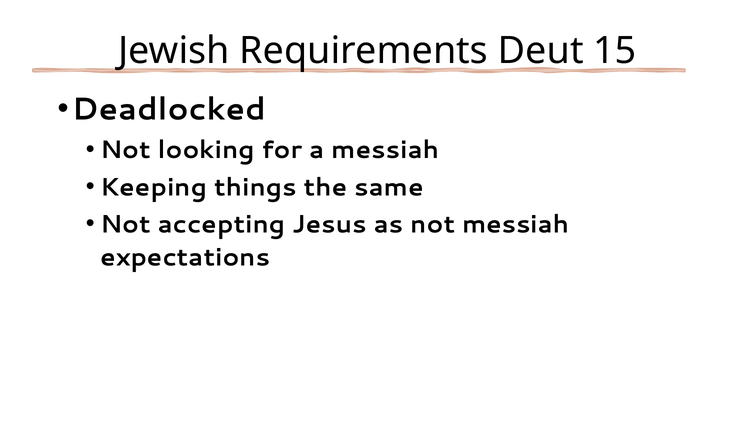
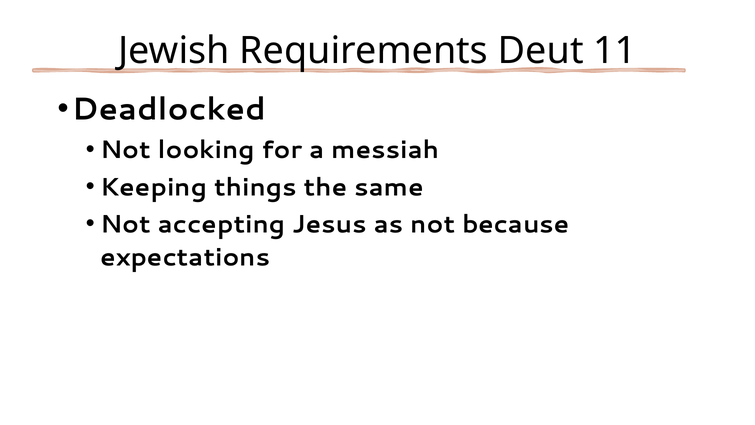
15: 15 -> 11 (615, 51)
not messiah: messiah -> because (516, 224)
